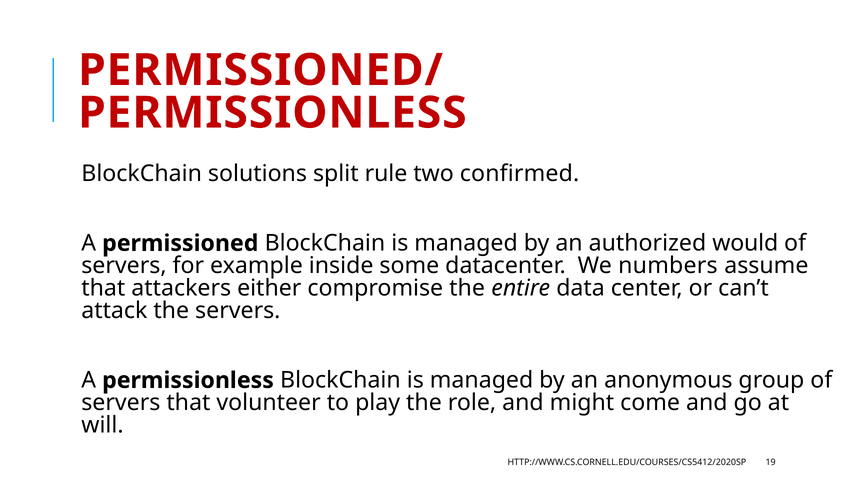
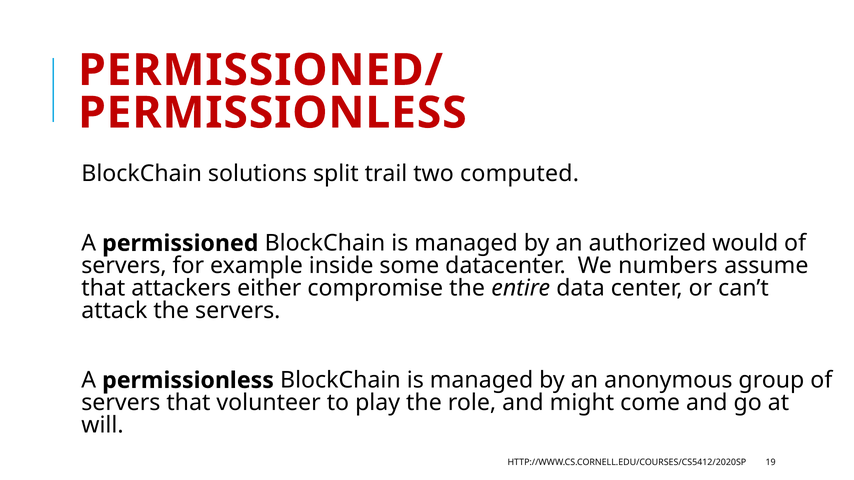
rule: rule -> trail (386, 174)
confirmed: confirmed -> computed (520, 174)
